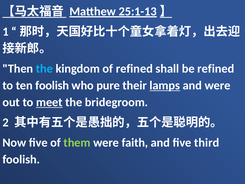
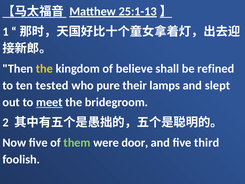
the colour: light blue -> yellow (44, 69)
of refined: refined -> believe (134, 69)
ten foolish: foolish -> tested (52, 85)
lamps underline: present -> none (165, 85)
and were: were -> slept (217, 85)
faith: faith -> door (135, 142)
